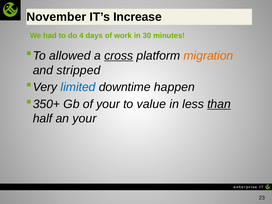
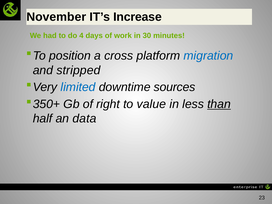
allowed: allowed -> position (70, 56)
cross underline: present -> none (119, 56)
migration colour: orange -> blue (208, 56)
happen: happen -> sources (175, 87)
of your: your -> right (108, 104)
an your: your -> data (84, 119)
